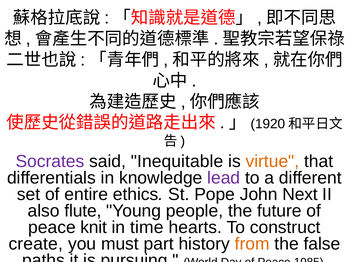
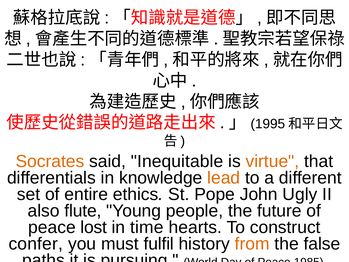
1920: 1920 -> 1995 (268, 124)
Socrates colour: purple -> orange (50, 161)
lead colour: purple -> orange (224, 178)
Next: Next -> Ugly (300, 194)
knit: knit -> lost (94, 227)
create: create -> confer (36, 244)
part: part -> fulfil (159, 244)
